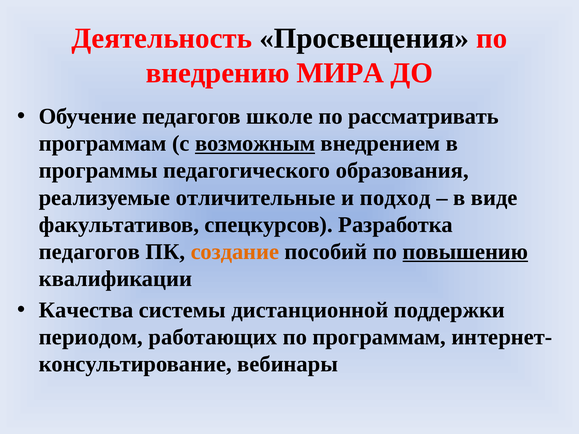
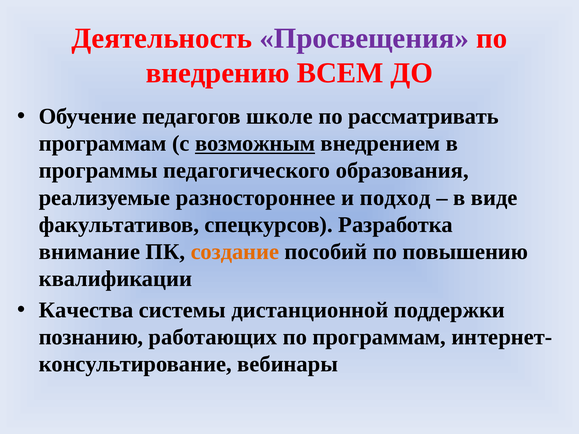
Просвещения colour: black -> purple (364, 38)
МИРА: МИРА -> ВСЕМ (340, 73)
отличительные: отличительные -> разностороннее (256, 198)
педагогов: педагогов -> внимание (89, 252)
повышению underline: present -> none (465, 252)
периодом: периодом -> познанию (91, 337)
